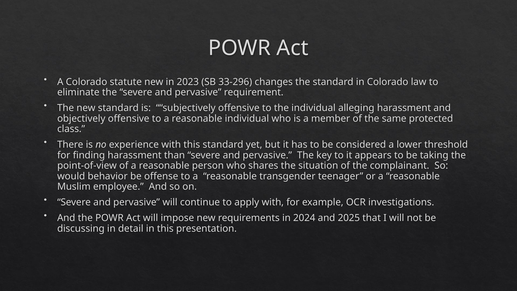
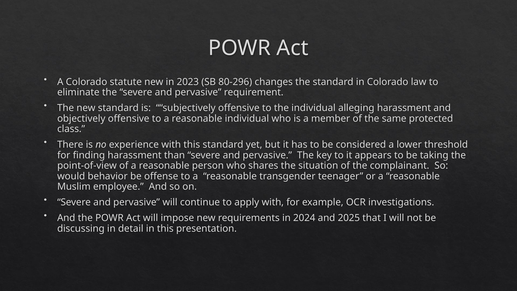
33-296: 33-296 -> 80-296 (235, 82)
